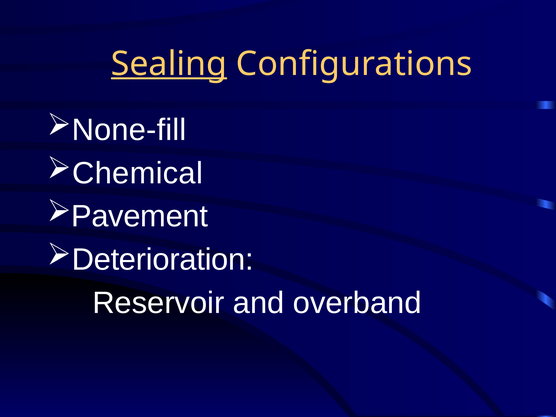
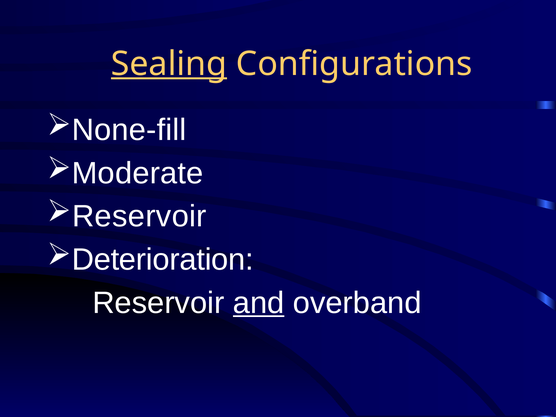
Chemical: Chemical -> Moderate (138, 173)
Pavement: Pavement -> Reservoir (139, 216)
and underline: none -> present (259, 303)
